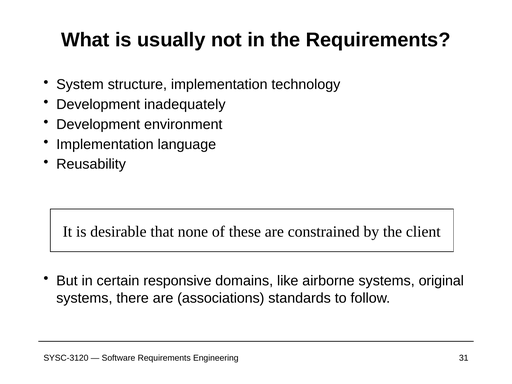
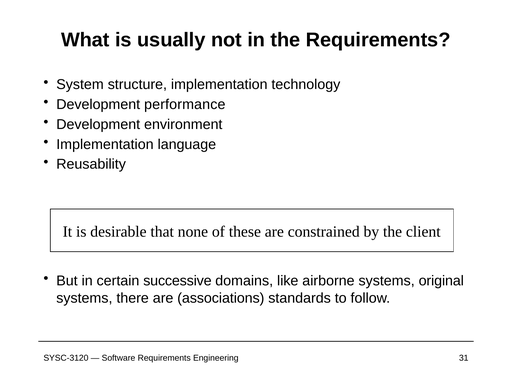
inadequately: inadequately -> performance (185, 105)
responsive: responsive -> successive (177, 281)
